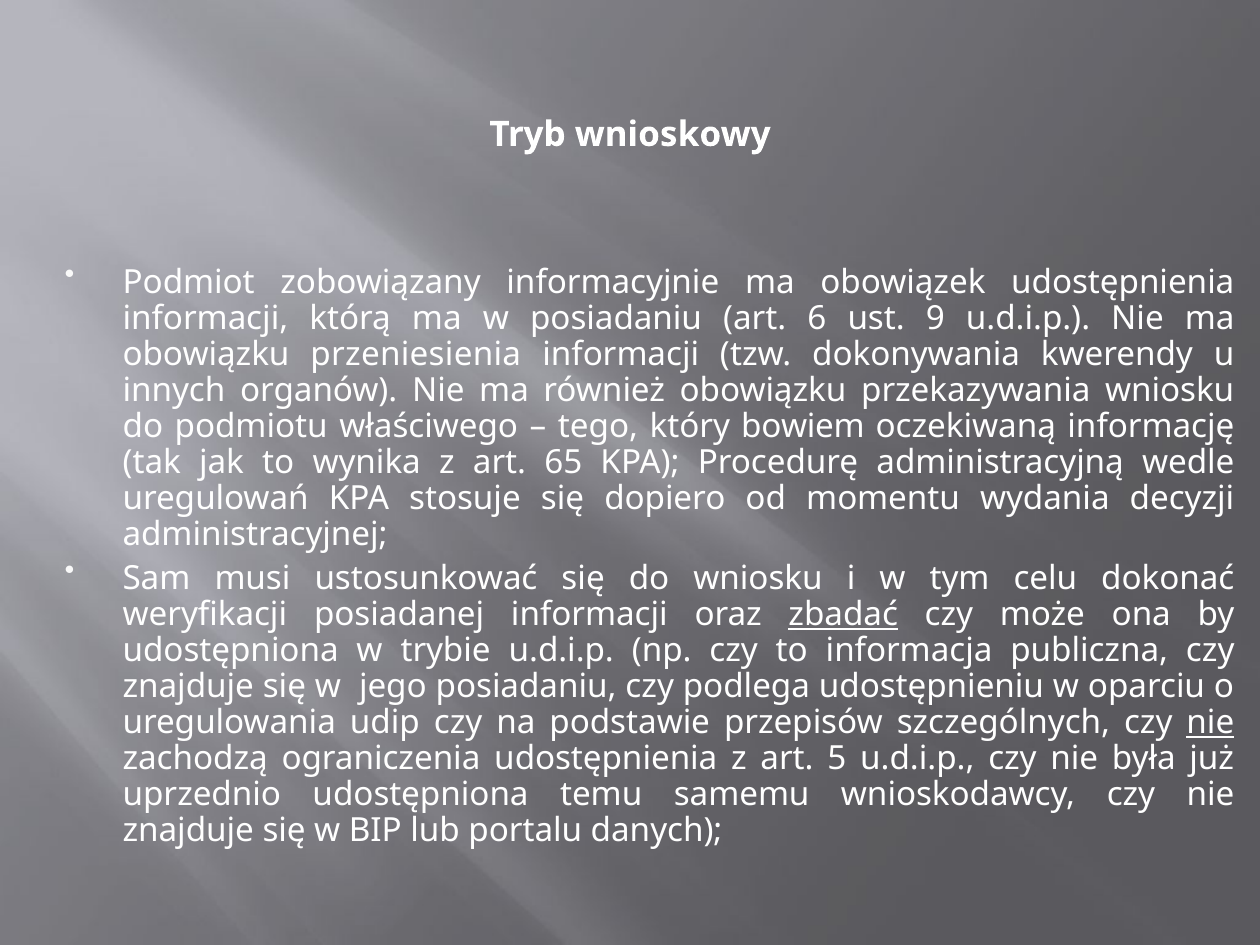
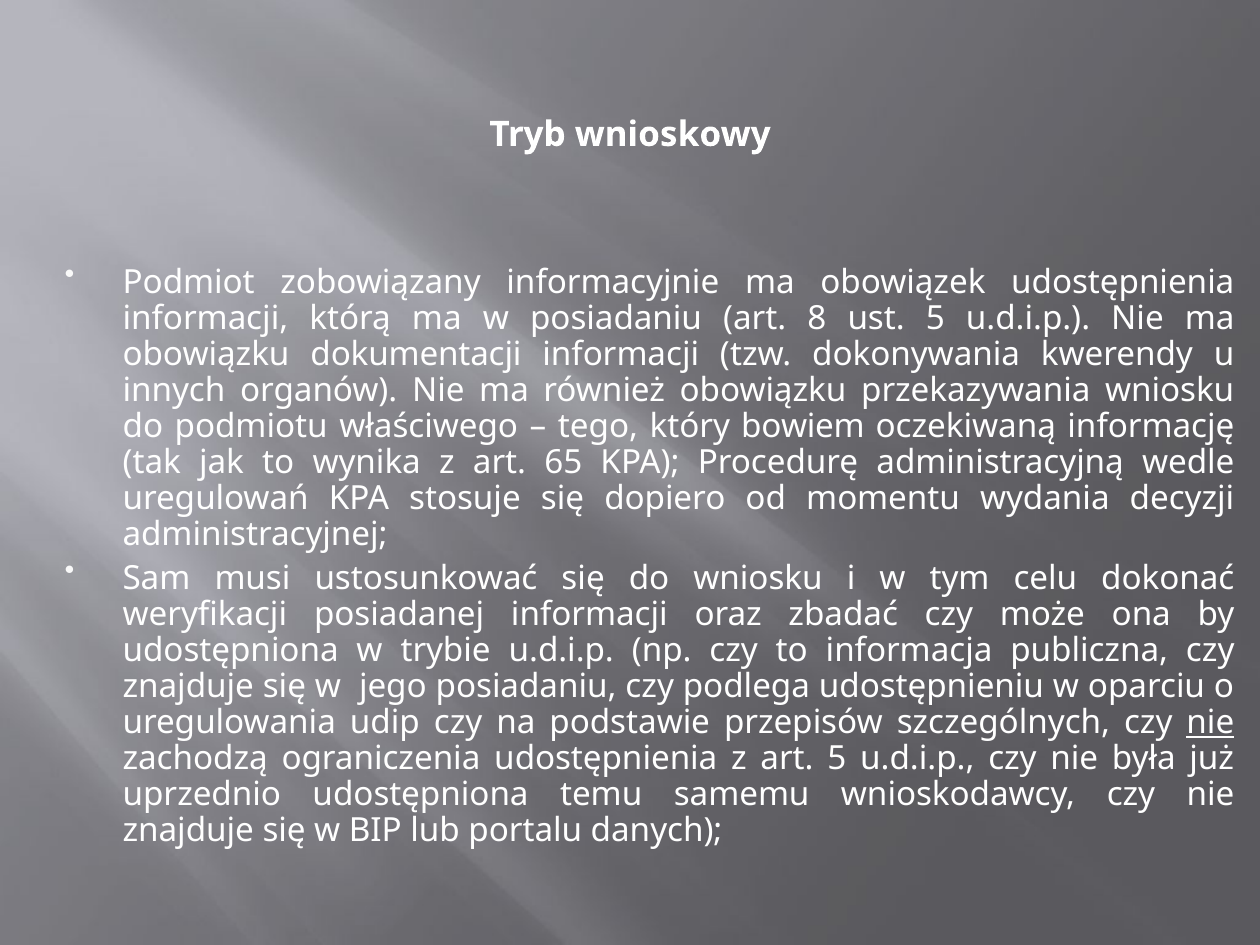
6: 6 -> 8 (817, 319)
ust 9: 9 -> 5 (935, 319)
przeniesienia: przeniesienia -> dokumentacji (416, 355)
zbadać underline: present -> none (843, 615)
